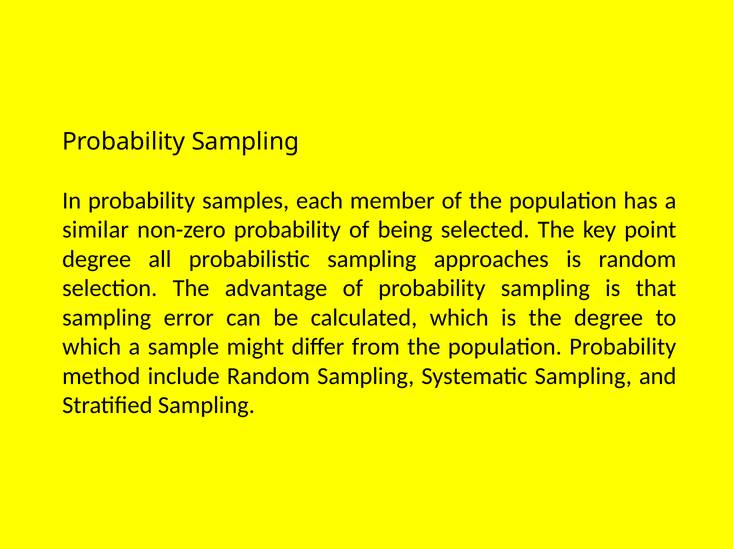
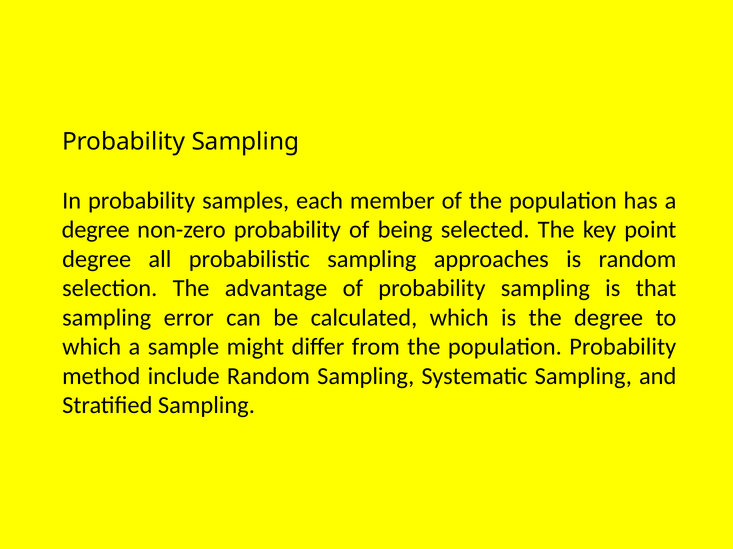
similar: similar -> degree (96, 230)
